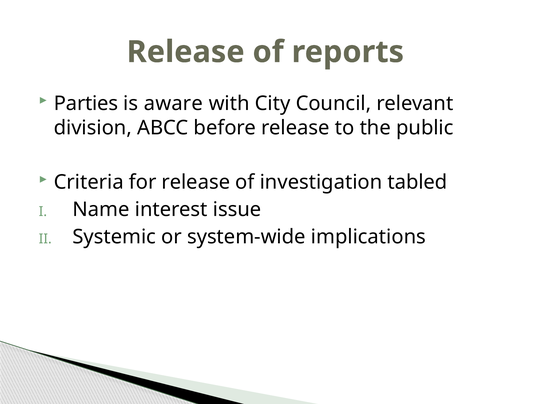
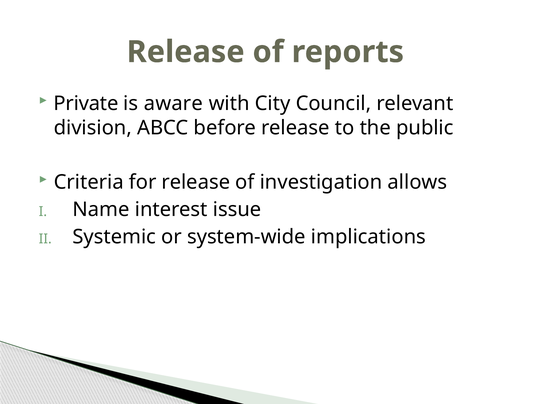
Parties: Parties -> Private (86, 104)
tabled: tabled -> allows (417, 182)
